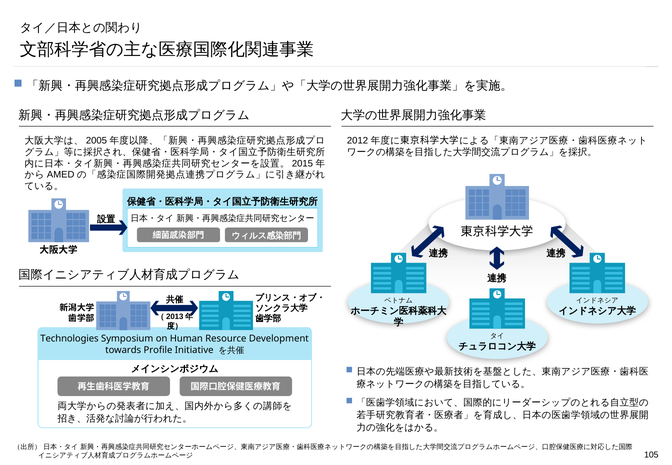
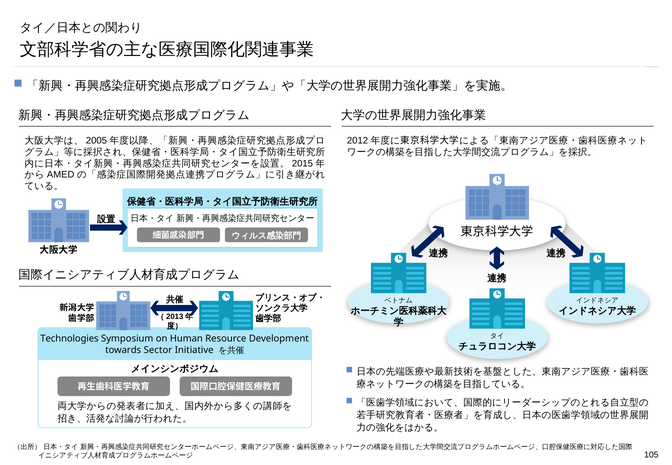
Profile: Profile -> Sector (158, 350)
